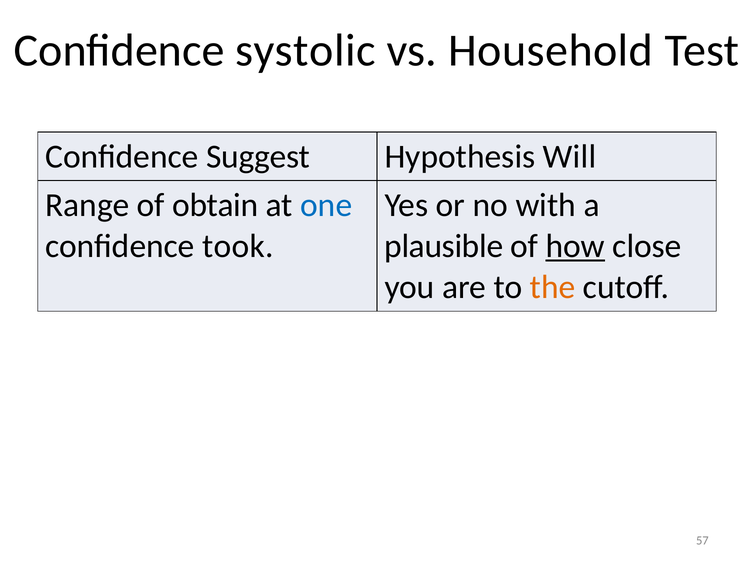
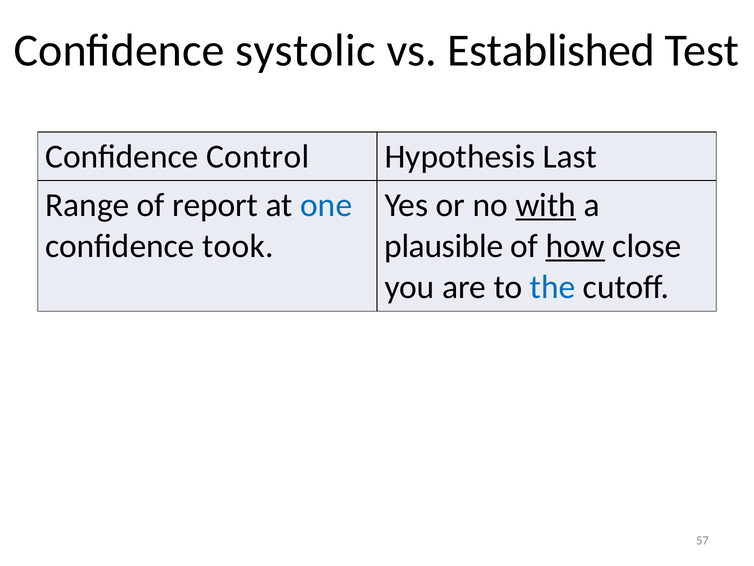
Household: Household -> Established (551, 50)
Suggest: Suggest -> Control (258, 157)
Will: Will -> Last (570, 157)
obtain: obtain -> report (215, 205)
with underline: none -> present (546, 205)
the colour: orange -> blue (553, 287)
